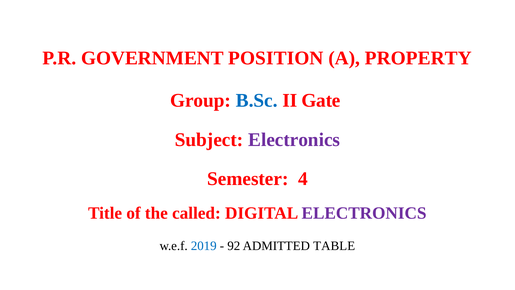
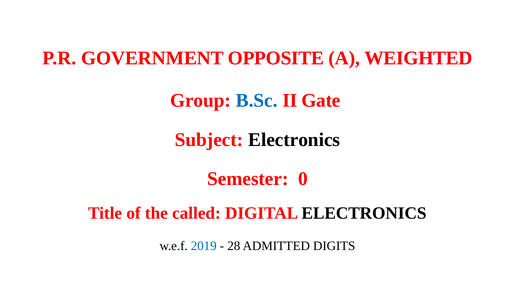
POSITION: POSITION -> OPPOSITE (276, 58)
PROPERTY: PROPERTY -> WEIGHTED (419, 58)
Electronics colour: purple -> black (294, 140)
4: 4 -> 0 (303, 179)
ELECTRONICS colour: purple -> black (364, 213)
92: 92 -> 28 (234, 246)
TABLE: TABLE -> DIGITS (334, 246)
